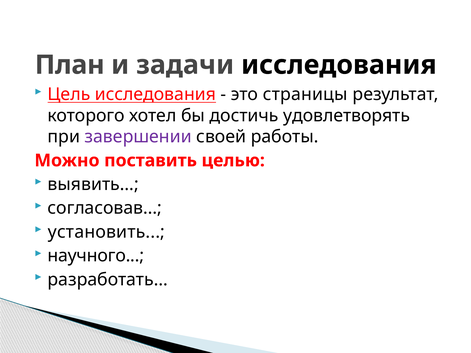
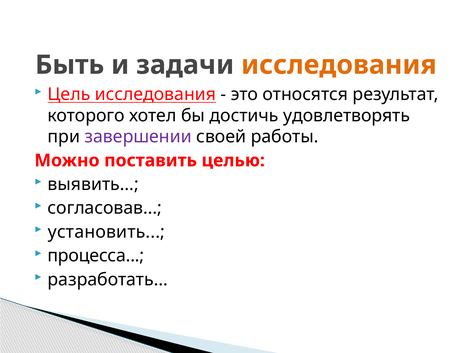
План: План -> Быть (70, 65)
исследования colour: black -> orange (339, 65)
страницы: страницы -> относятся (305, 94)
научного: научного -> процесса (96, 256)
